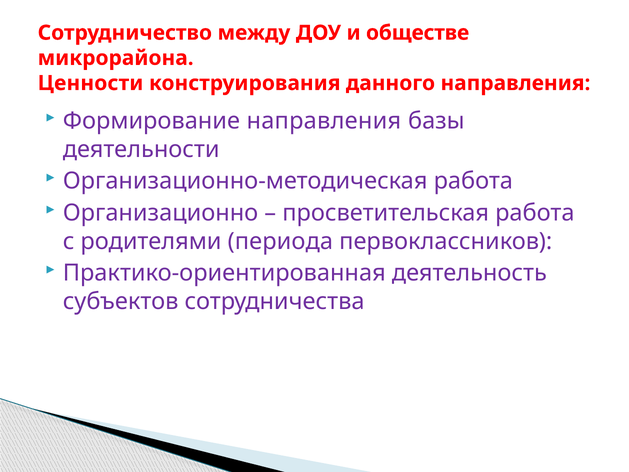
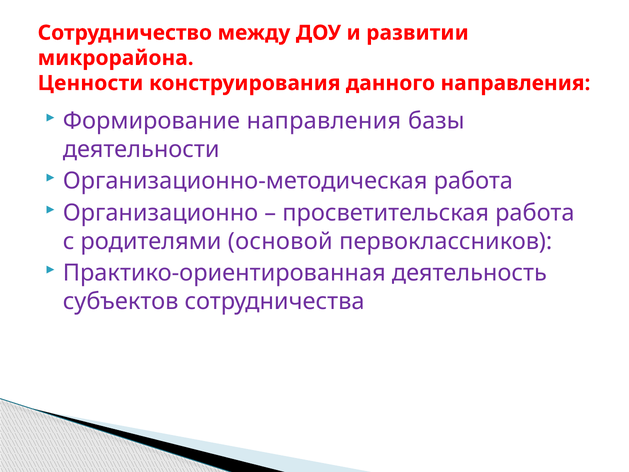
обществе: обществе -> развитии (417, 33)
периода: периода -> основой (280, 241)
